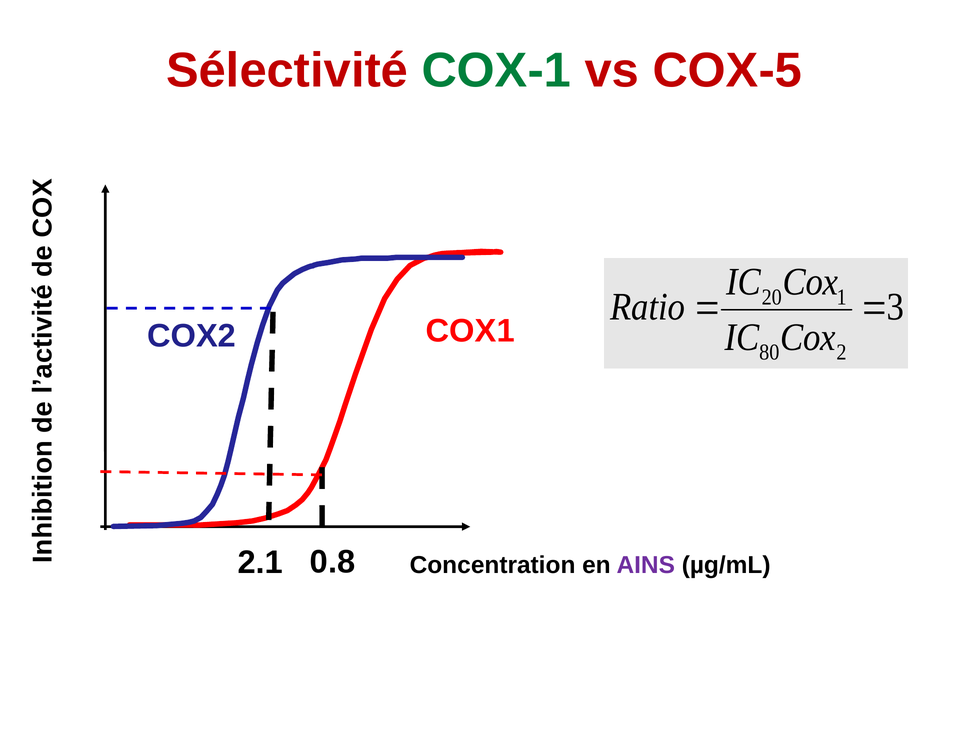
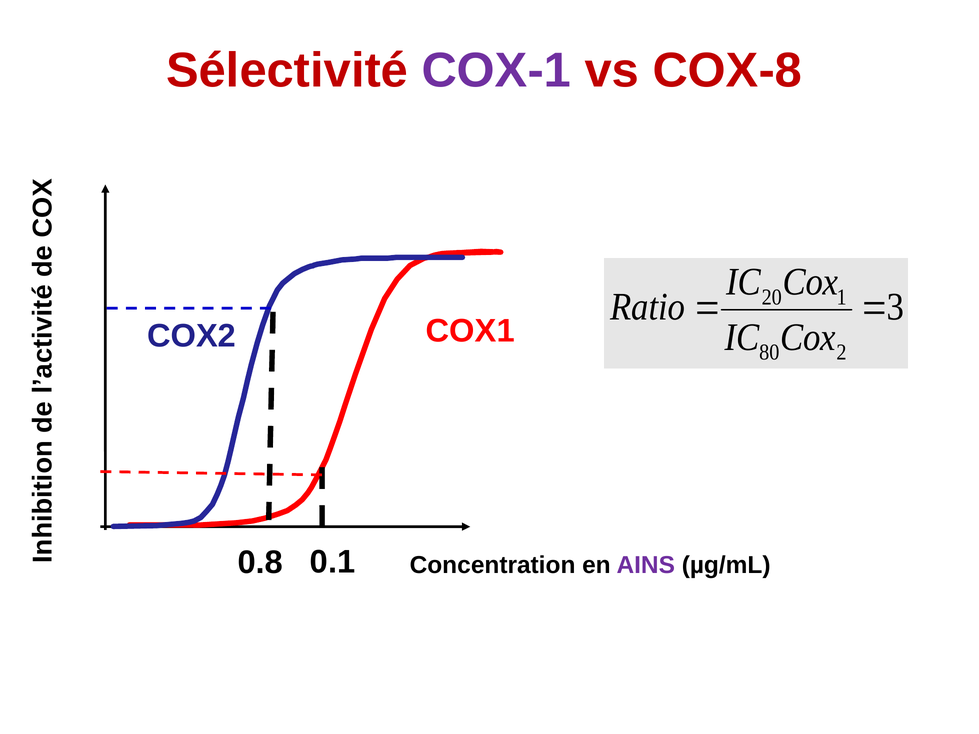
COX-1 colour: green -> purple (496, 70)
COX-5: COX-5 -> COX-8 (727, 70)
0.8: 0.8 -> 0.1 (333, 562)
2.1: 2.1 -> 0.8 (260, 563)
